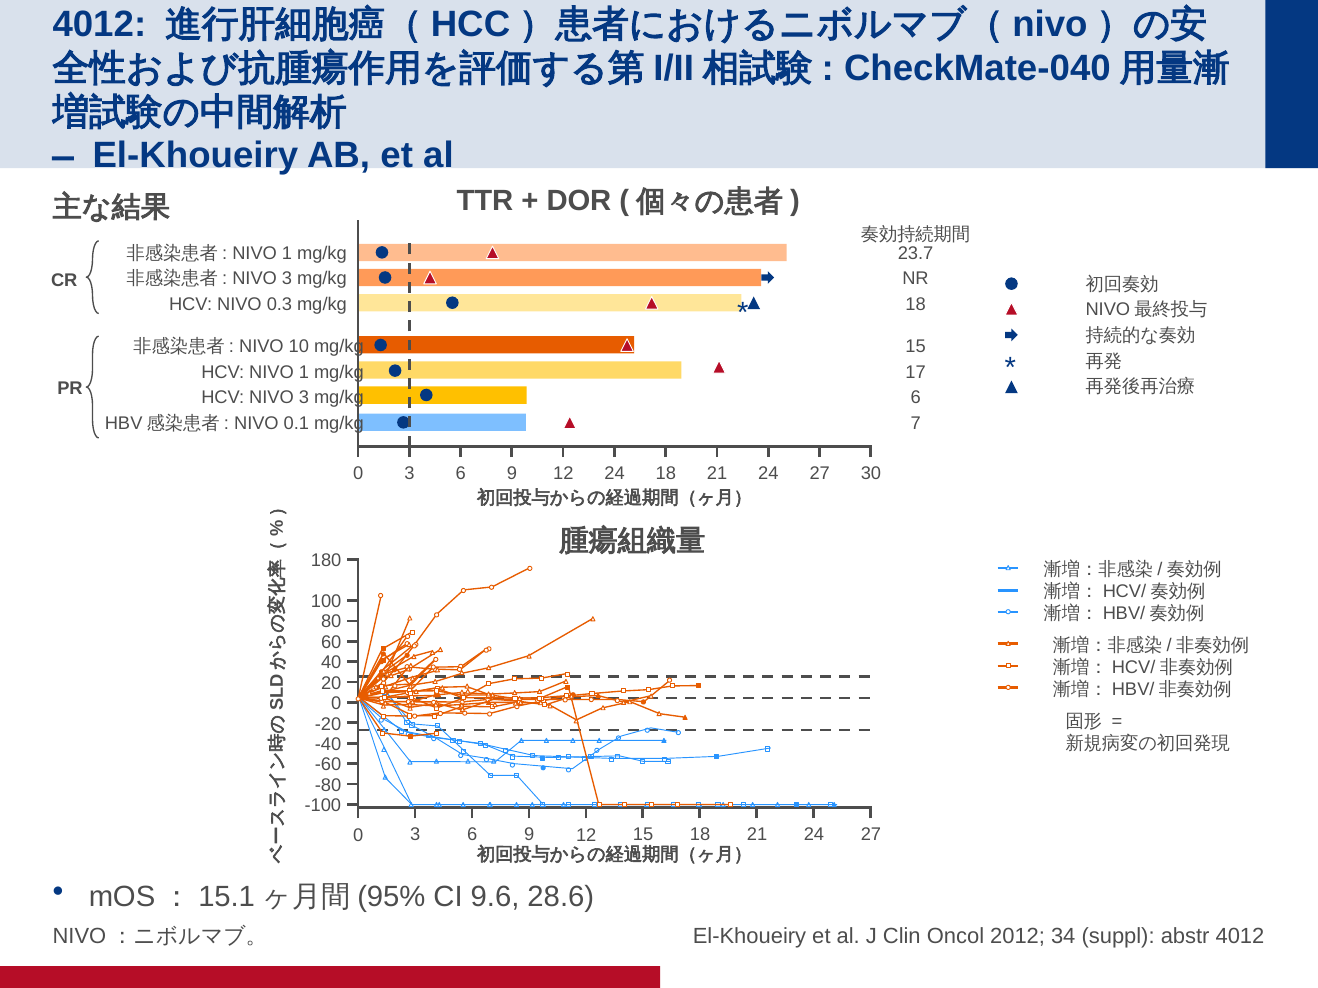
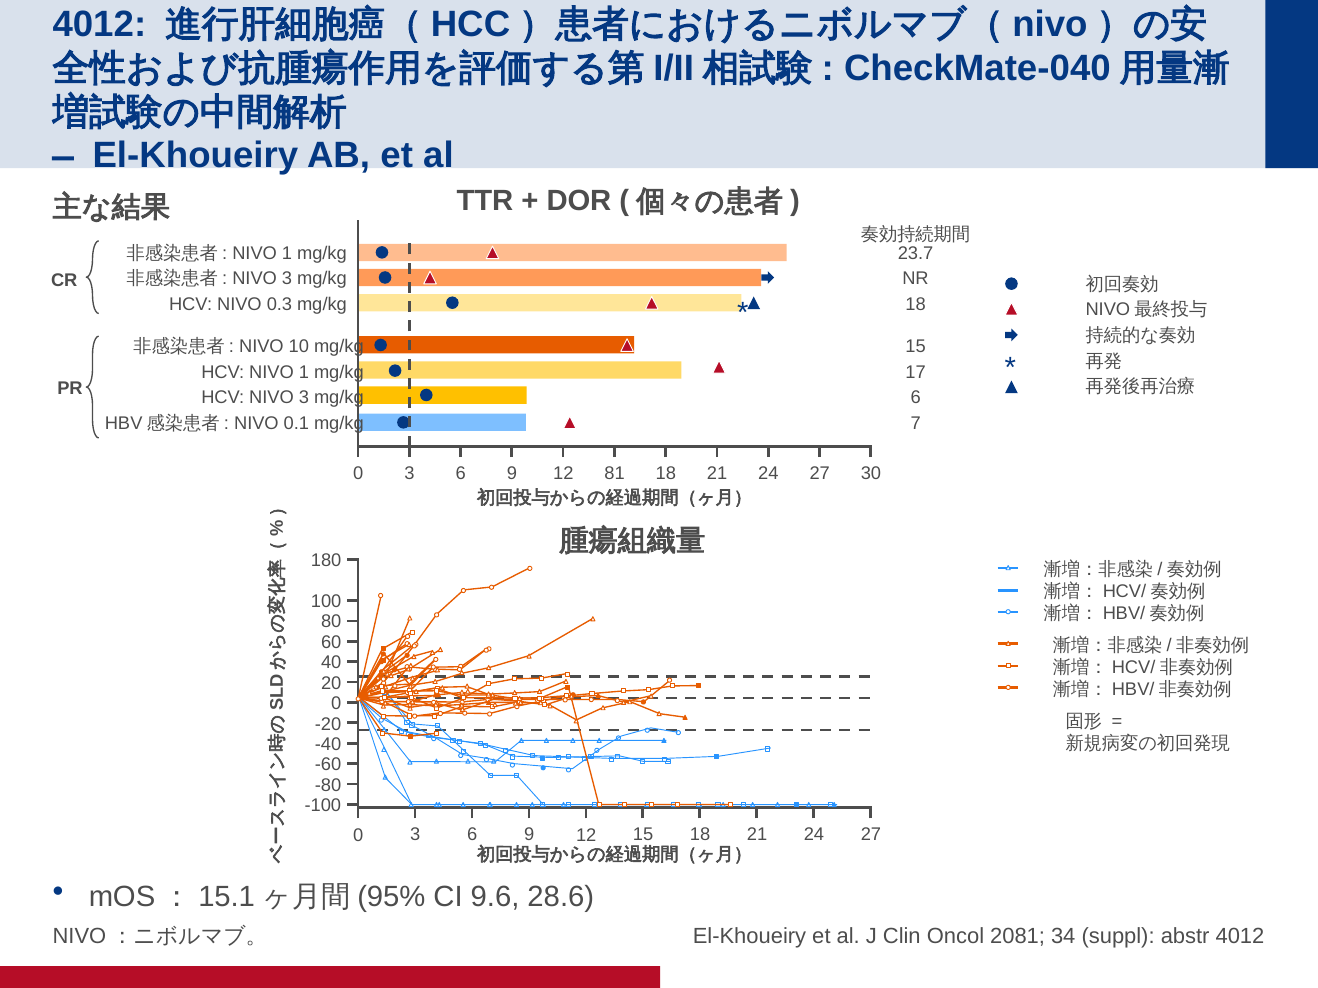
12 24: 24 -> 81 (615, 474)
2012: 2012 -> 2081 (1018, 937)
